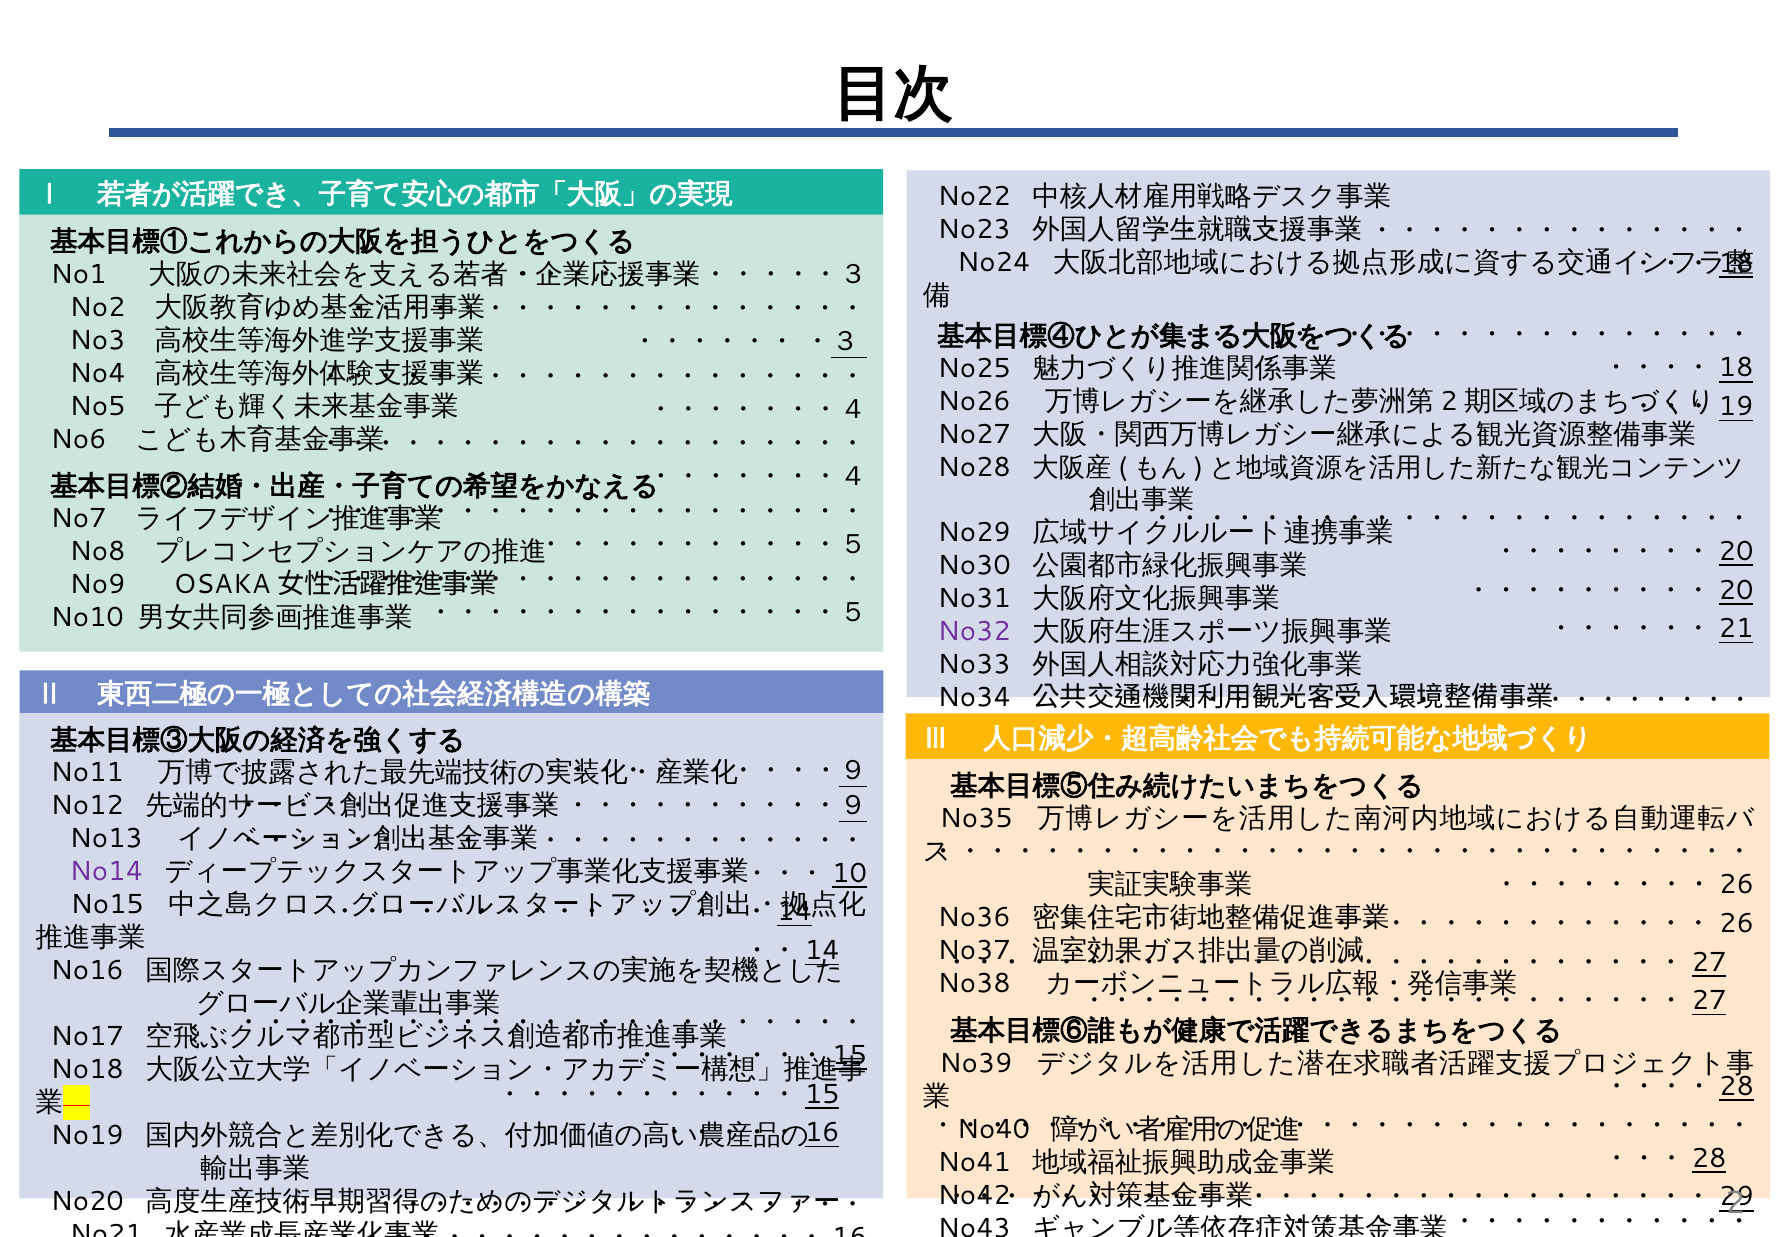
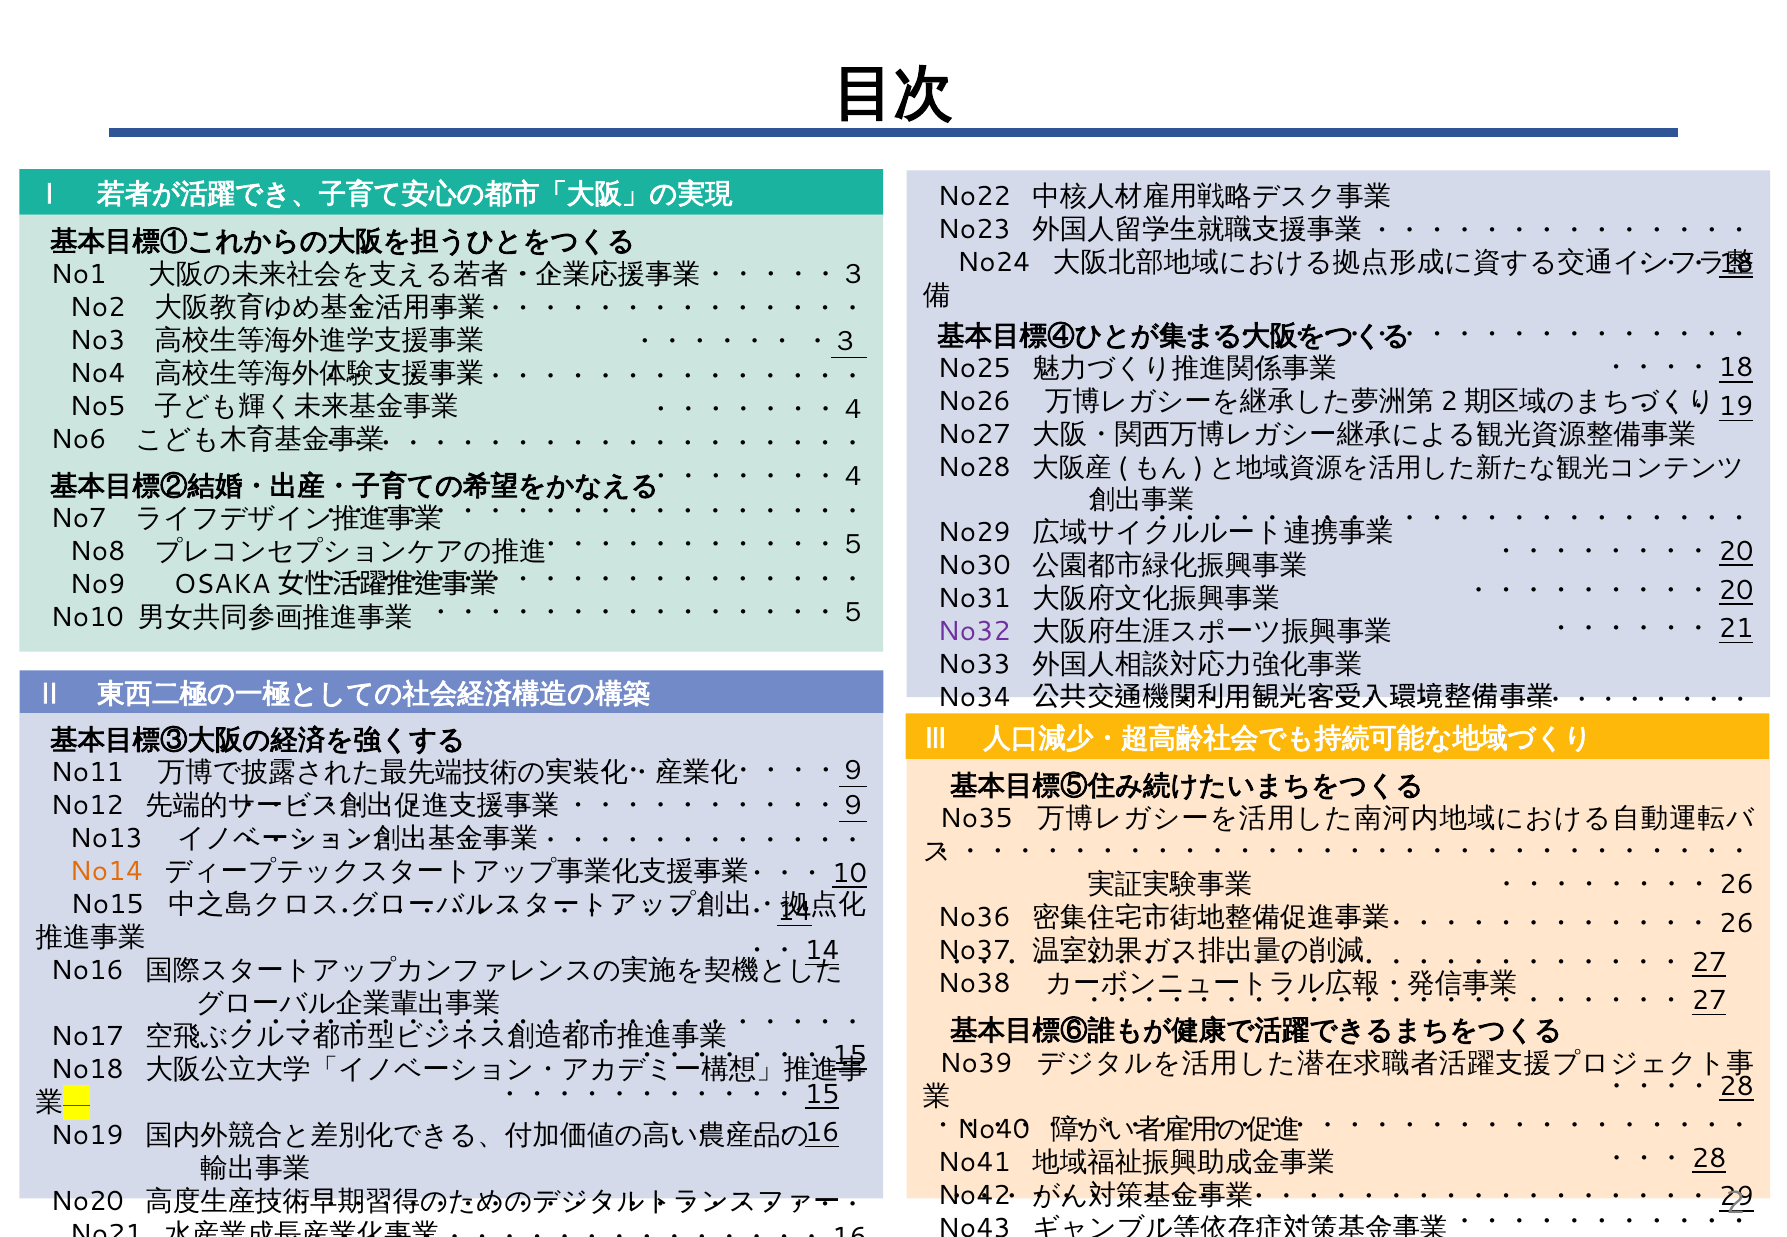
No14 colour: purple -> orange (106, 872)
